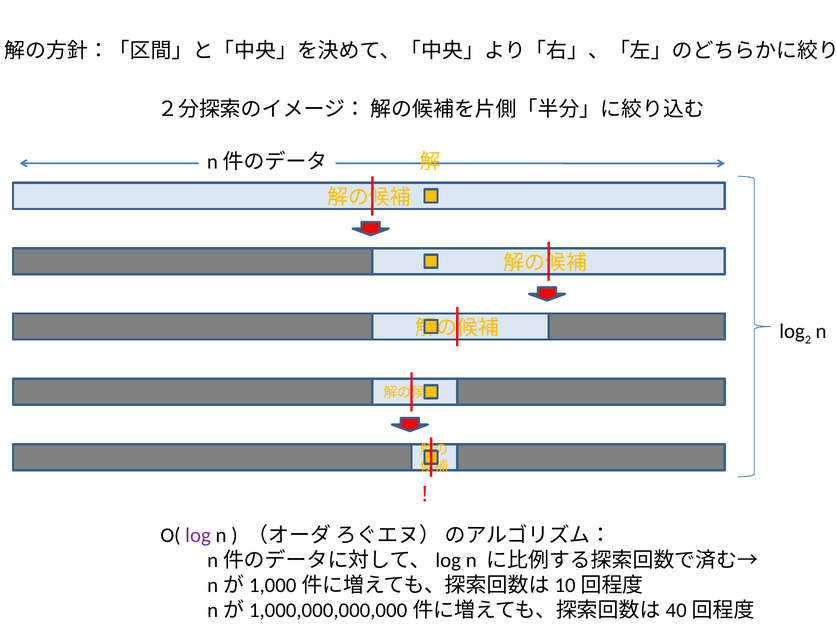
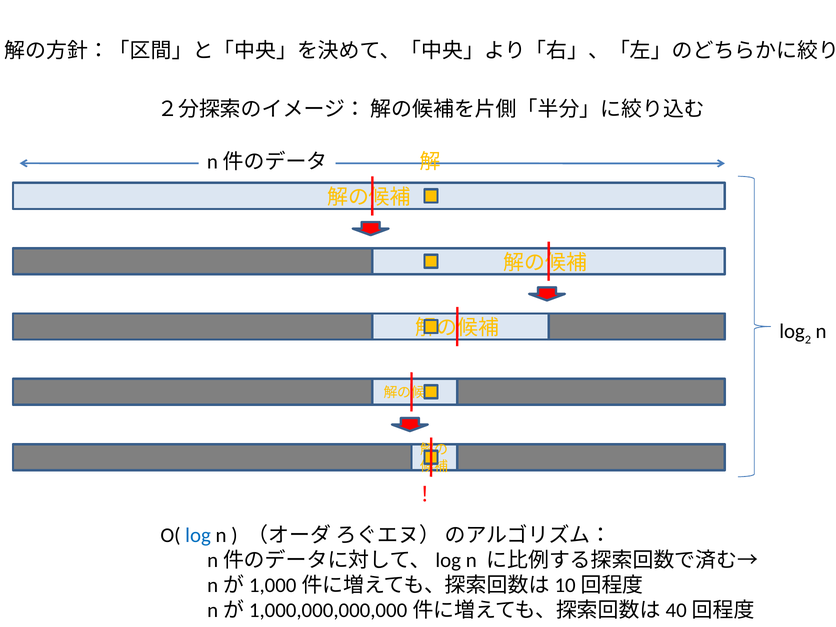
log colour: purple -> blue (198, 535)
